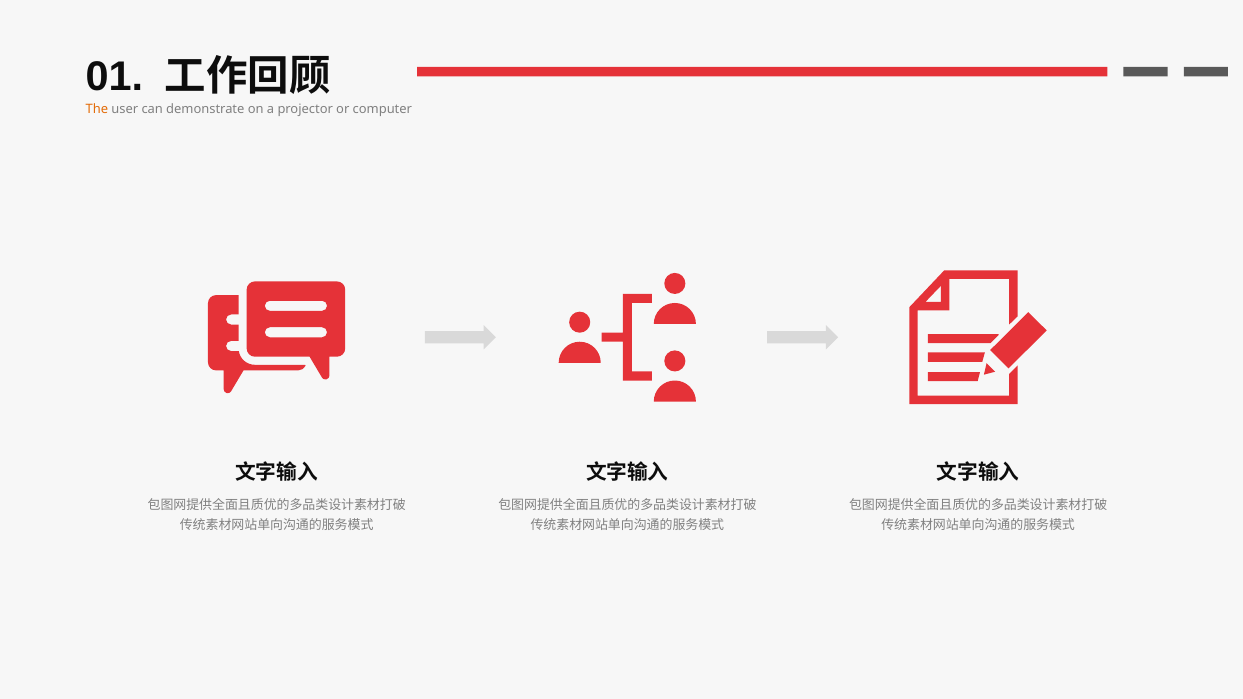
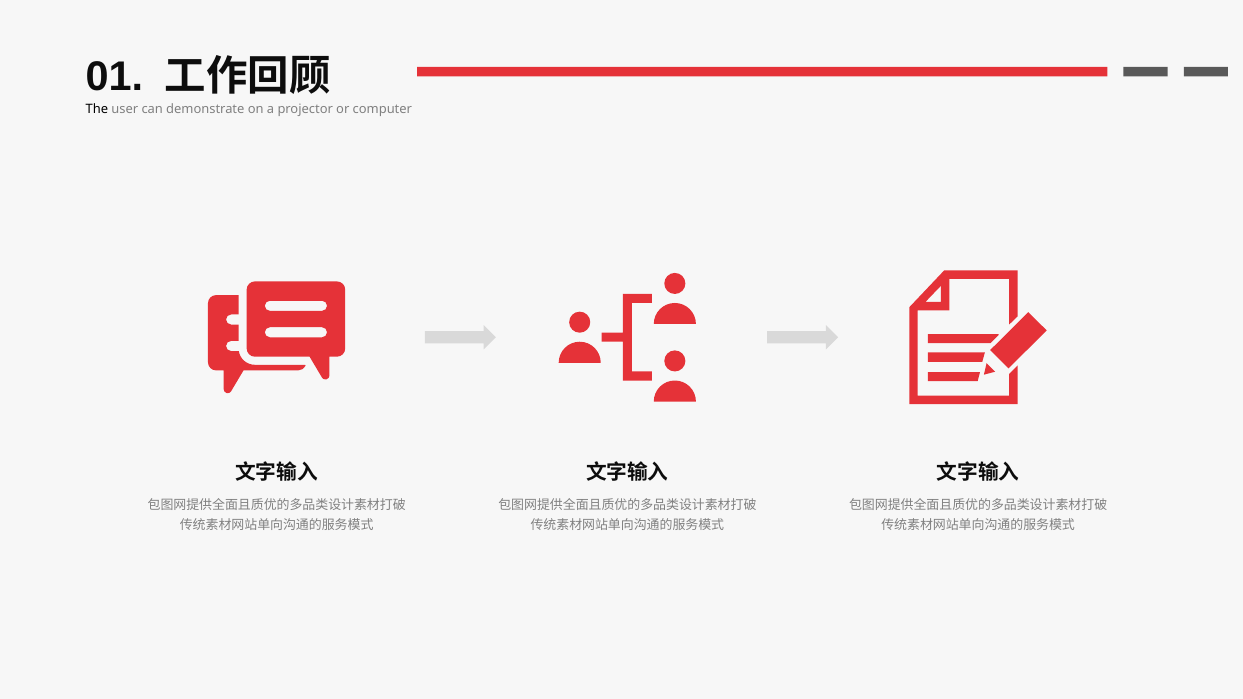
The colour: orange -> black (97, 109)
